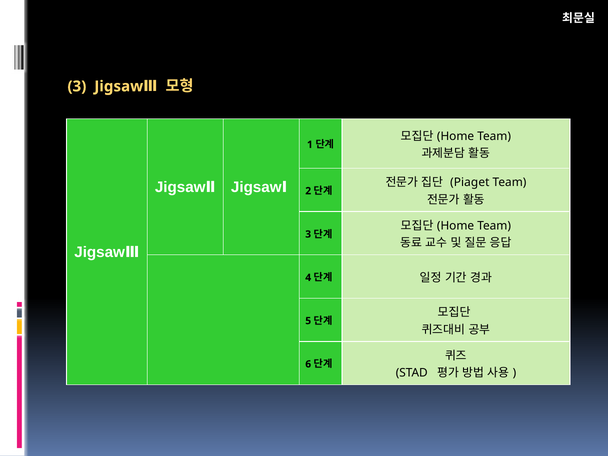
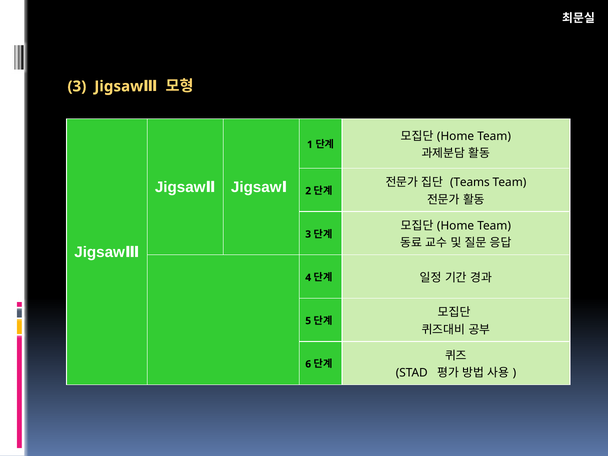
Piaget: Piaget -> Teams (470, 183)
